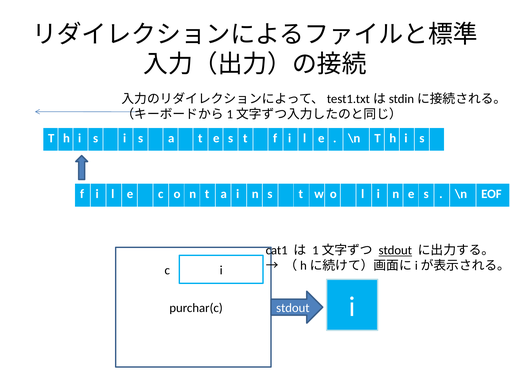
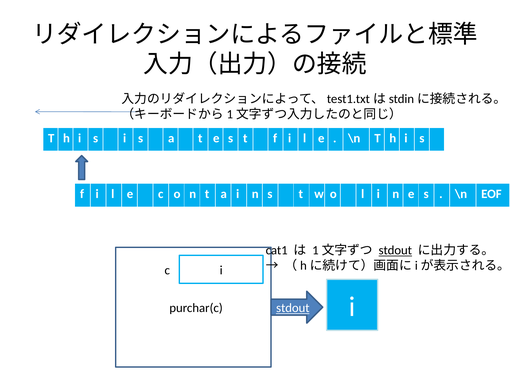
stdout underline: none -> present (293, 308)
